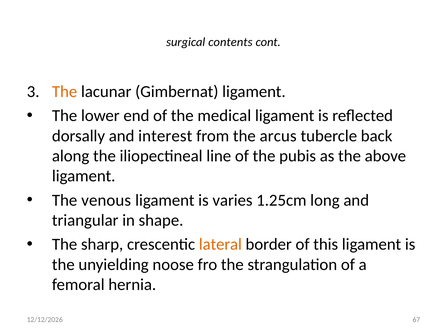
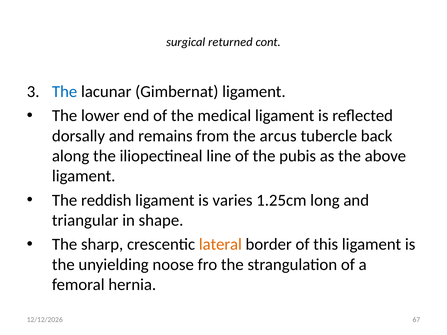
contents: contents -> returned (230, 42)
The colour: orange -> blue (65, 92)
interest: interest -> remains (165, 136)
venous: venous -> reddish (106, 200)
